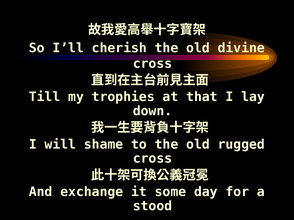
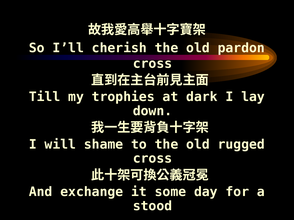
divine: divine -> pardon (241, 48)
that: that -> dark (202, 97)
